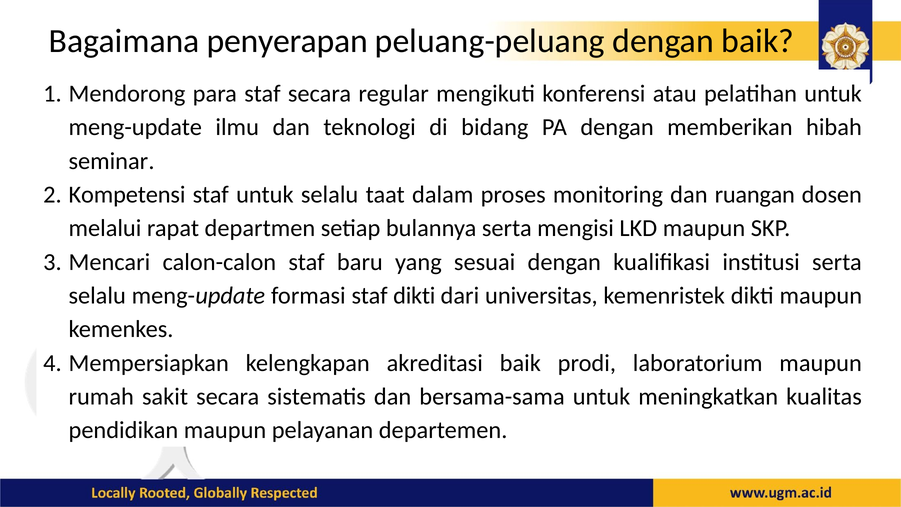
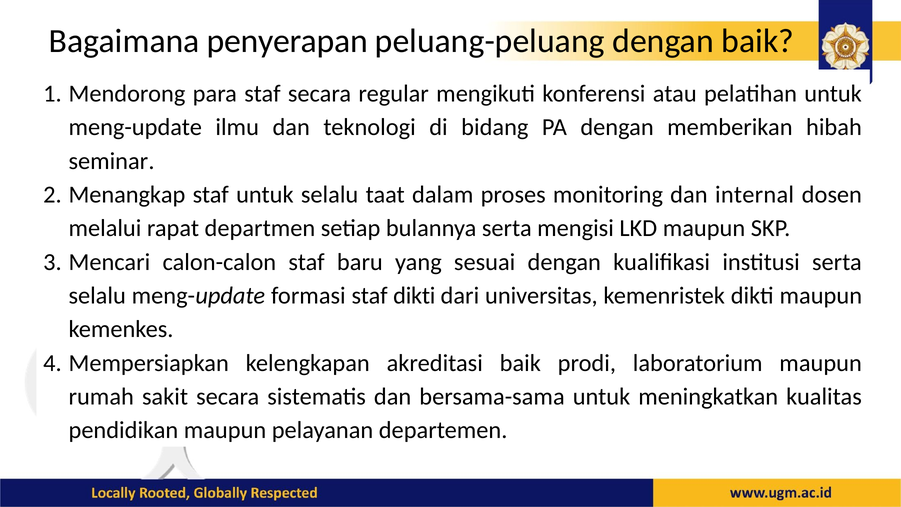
Kompetensi: Kompetensi -> Menangkap (127, 195)
ruangan: ruangan -> internal (755, 195)
